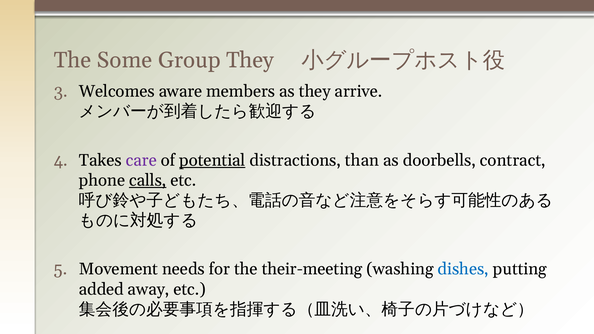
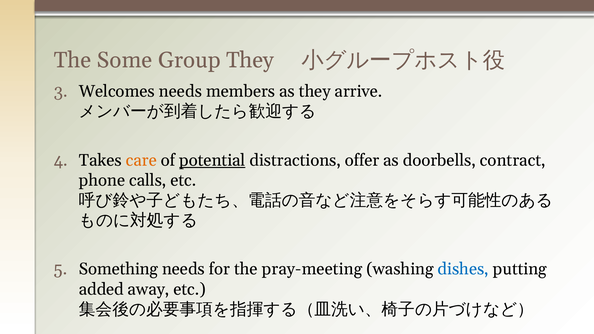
Welcomes aware: aware -> needs (180, 91)
care colour: purple -> orange (141, 160)
than: than -> offer (362, 160)
calls underline: present -> none (148, 180)
Movement: Movement -> Something (119, 269)
their-meeting: their-meeting -> pray-meeting (312, 269)
